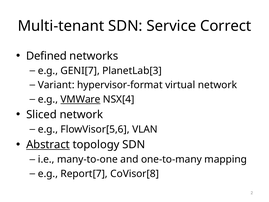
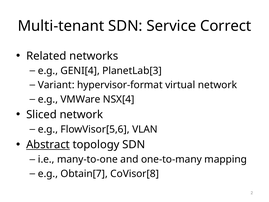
Defined: Defined -> Related (46, 56)
GENI[7: GENI[7 -> GENI[4 (80, 71)
VMWare underline: present -> none (80, 99)
Report[7: Report[7 -> Obtain[7 (84, 173)
